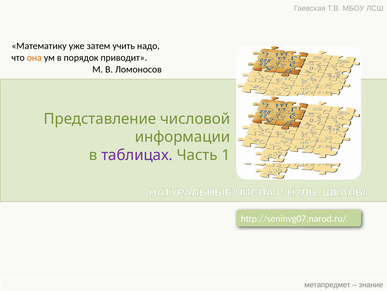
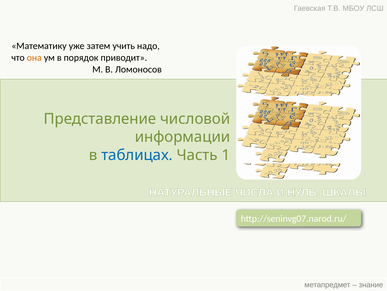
таблицах colour: purple -> blue (137, 155)
